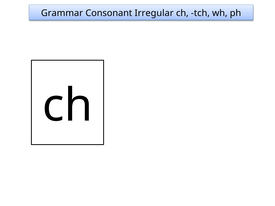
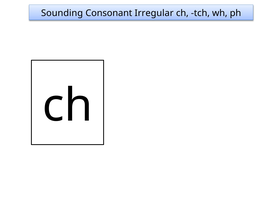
Grammar: Grammar -> Sounding (62, 13)
